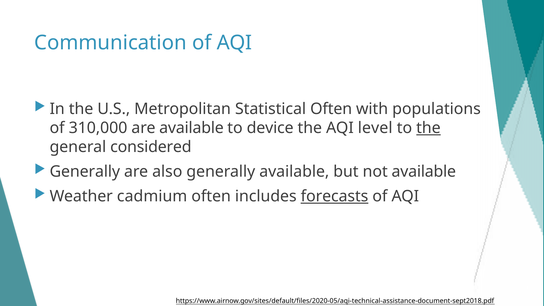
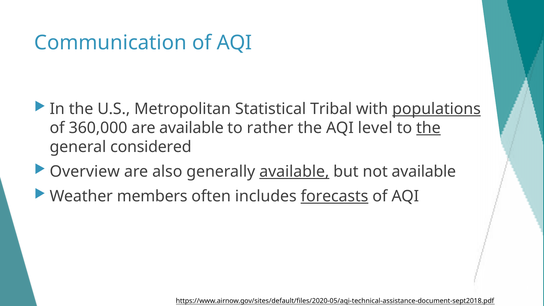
Statistical Often: Often -> Tribal (331, 109)
populations underline: none -> present (436, 109)
310,000: 310,000 -> 360,000 (98, 128)
device: device -> rather (270, 128)
Generally: Generally -> Overview (85, 172)
available underline: none -> present (294, 172)
cadmium: cadmium -> members (152, 196)
